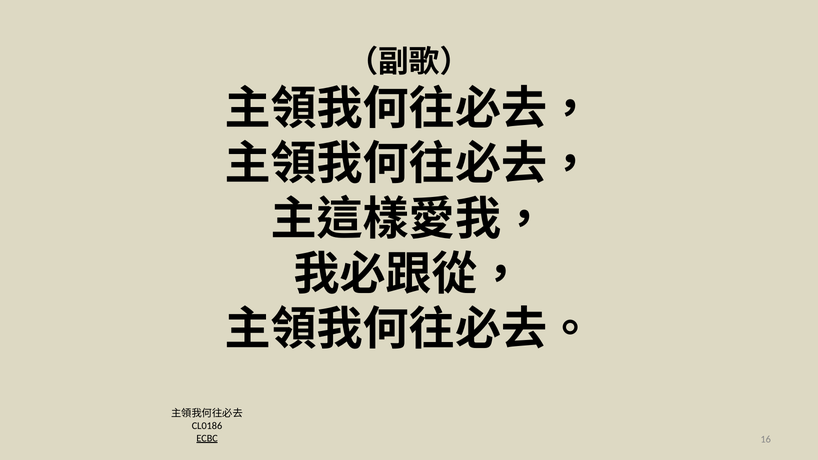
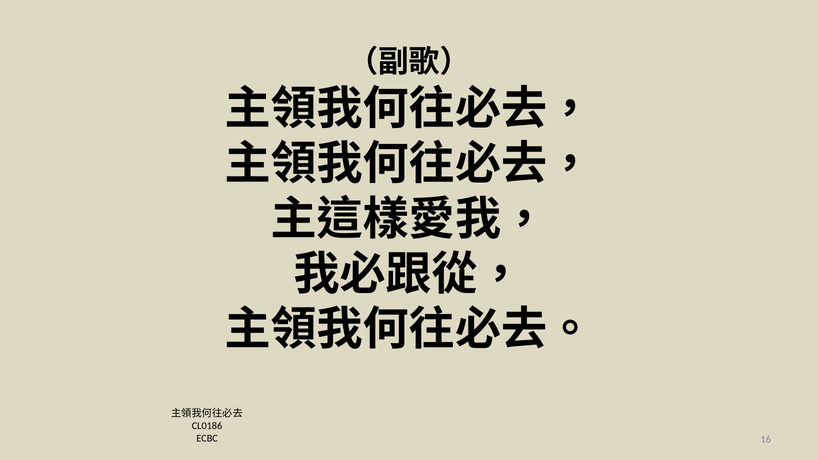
ECBC underline: present -> none (207, 438)
